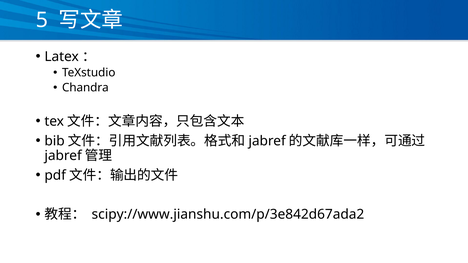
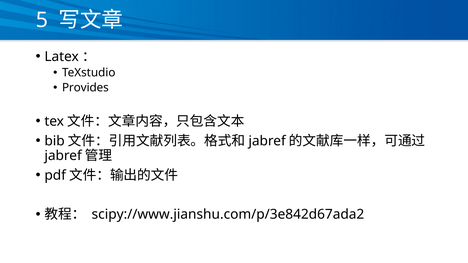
Chandra: Chandra -> Provides (85, 88)
